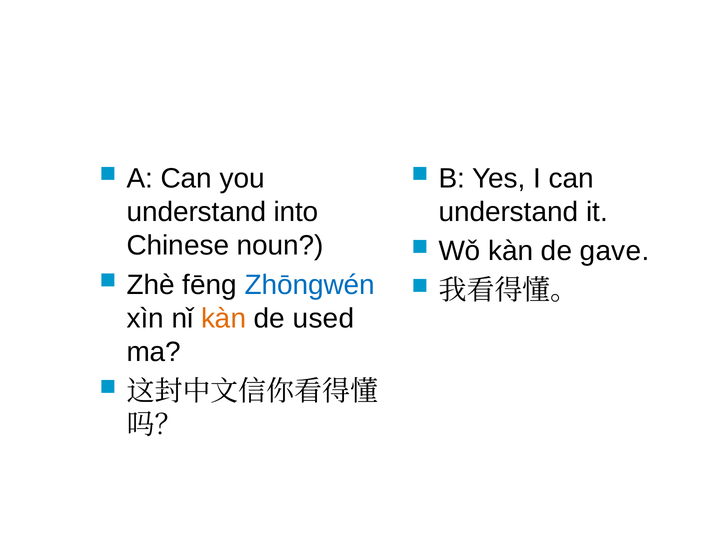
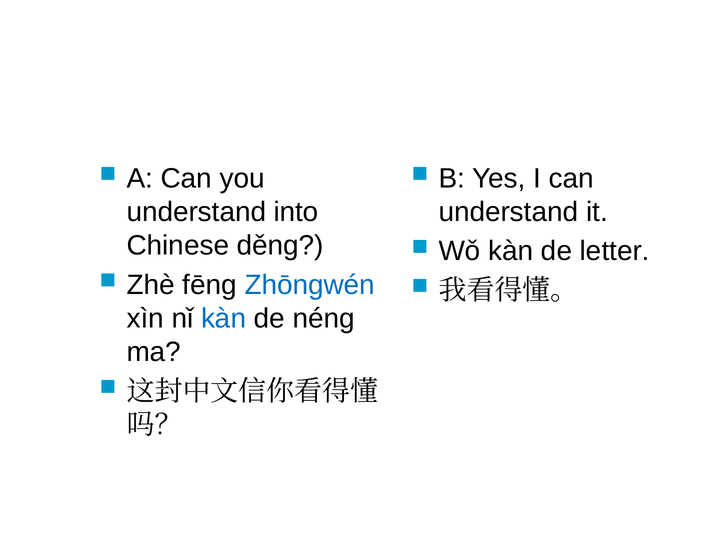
noun: noun -> děng (280, 246)
gave: gave -> letter (615, 251)
kàn colour: orange -> blue (224, 318)
used: used -> néng (324, 318)
